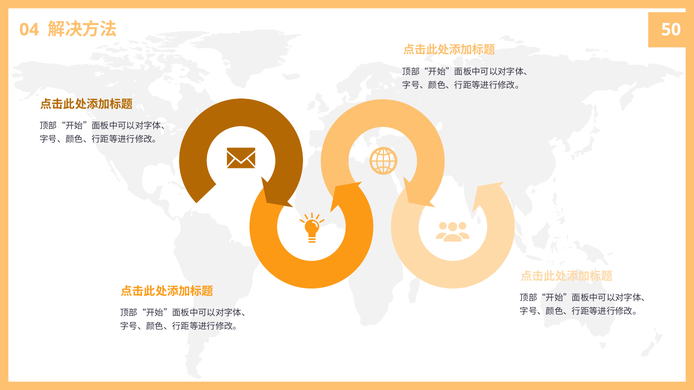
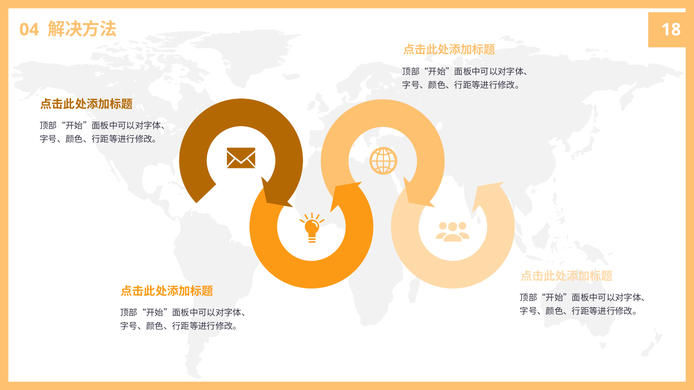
50: 50 -> 18 (671, 30)
